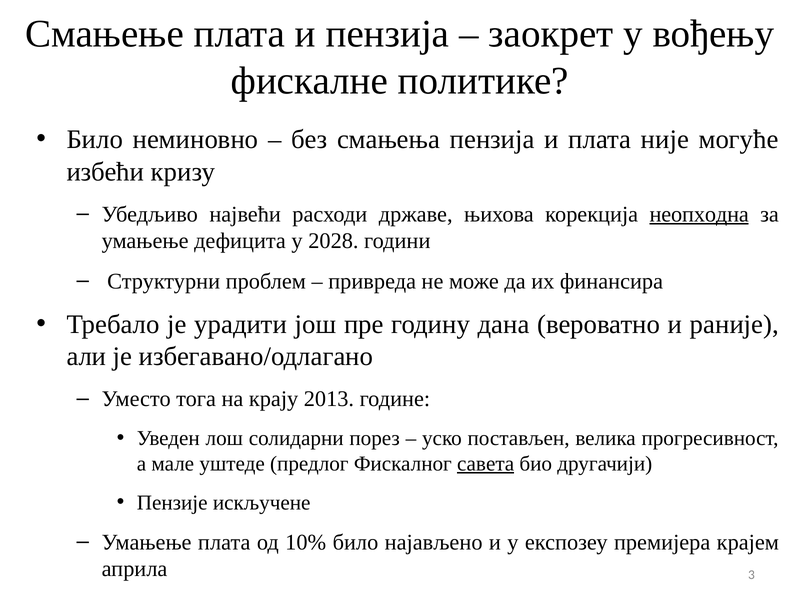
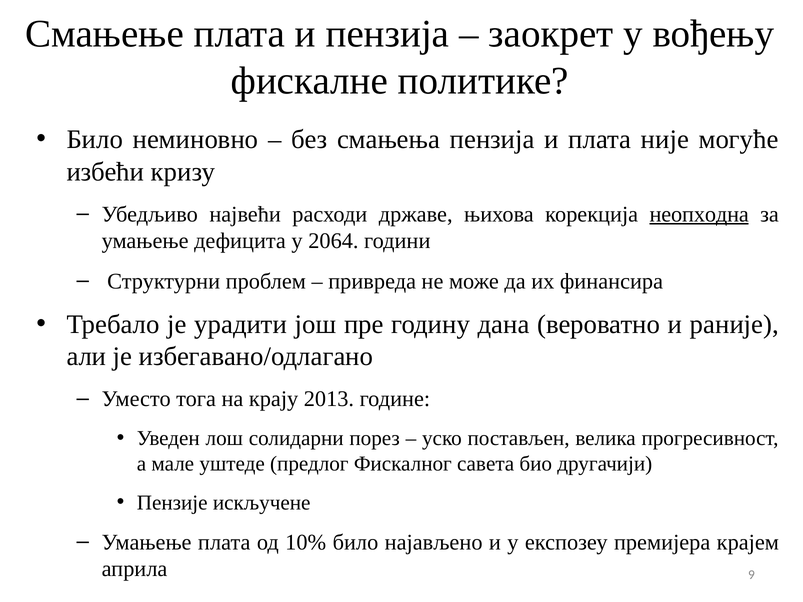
2028: 2028 -> 2064 (333, 241)
савета underline: present -> none (486, 464)
3: 3 -> 9 (752, 575)
